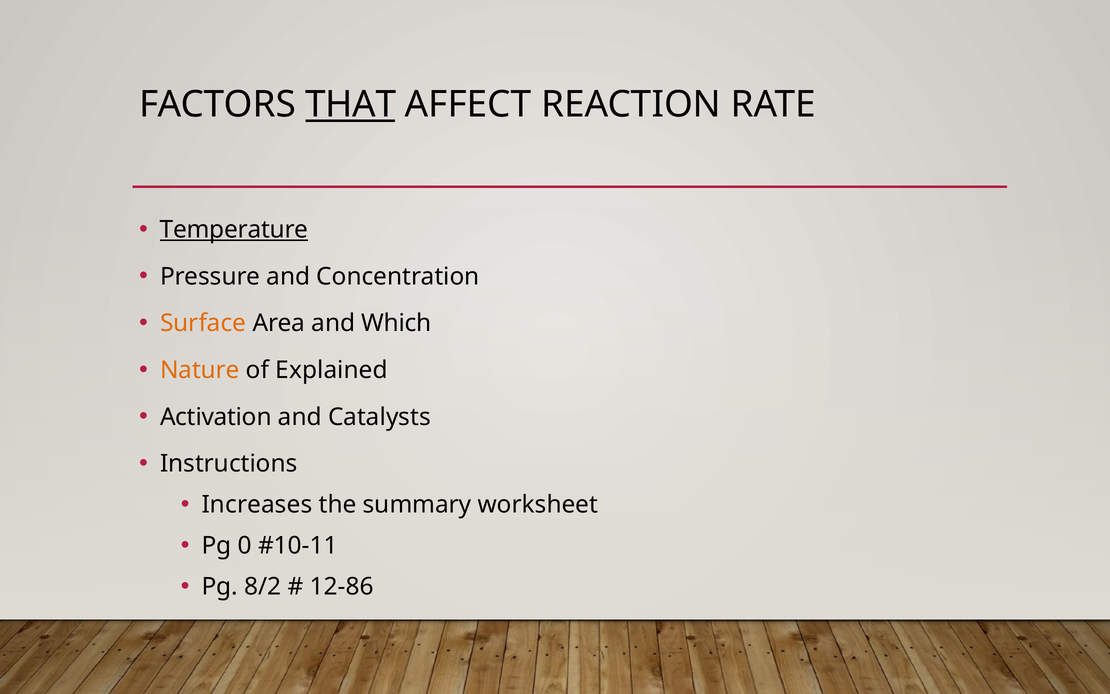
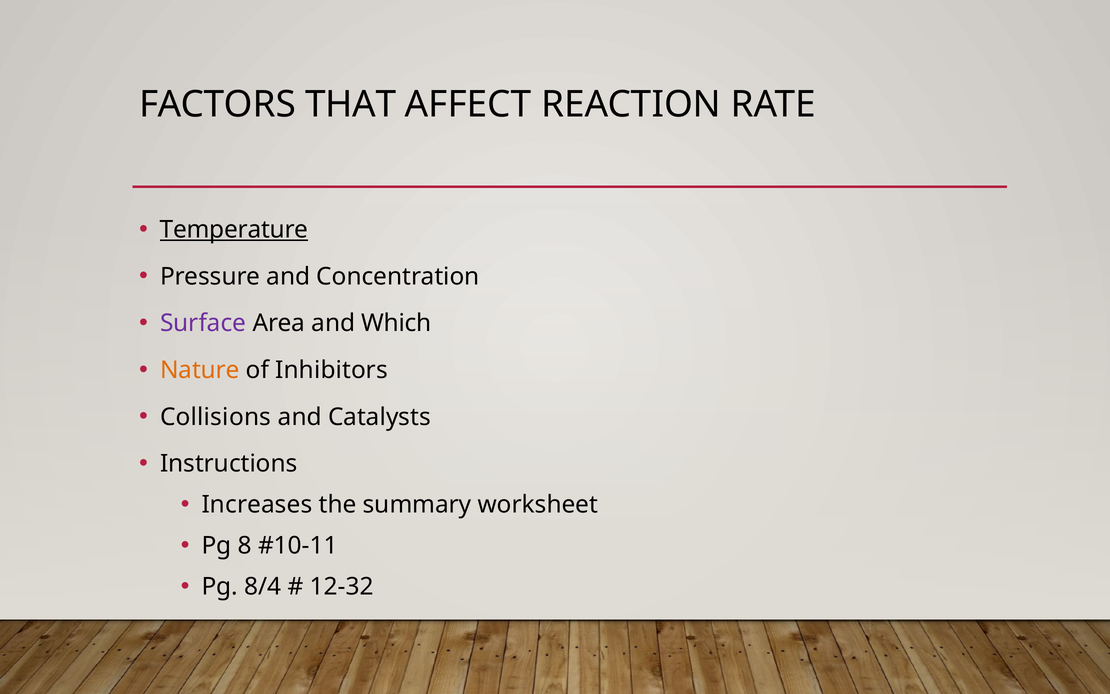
THAT underline: present -> none (351, 105)
Surface colour: orange -> purple (203, 323)
Explained: Explained -> Inhibitors (332, 370)
Activation: Activation -> Collisions (216, 417)
0: 0 -> 8 (245, 546)
8/2: 8/2 -> 8/4 (263, 587)
12-86: 12-86 -> 12-32 (342, 587)
